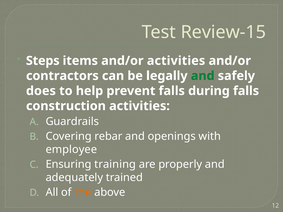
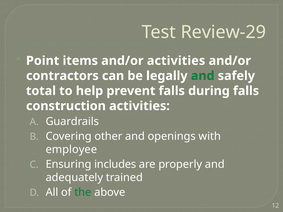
Review-15: Review-15 -> Review-29 (223, 32)
Steps: Steps -> Point (43, 61)
does: does -> total (41, 91)
rebar: rebar -> other (108, 136)
training: training -> includes (115, 164)
the colour: orange -> green (83, 192)
